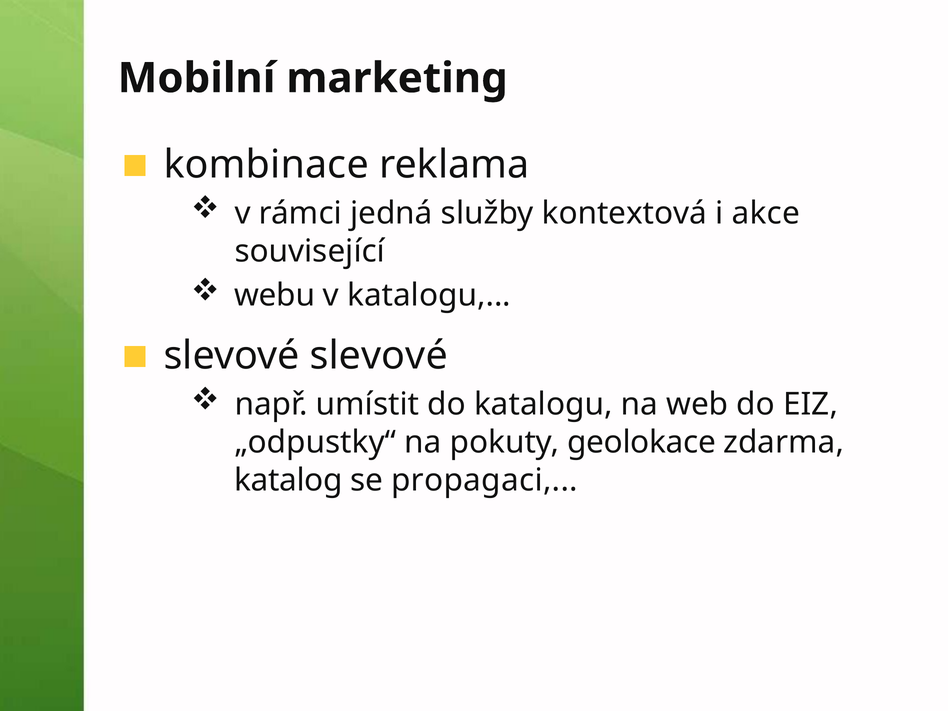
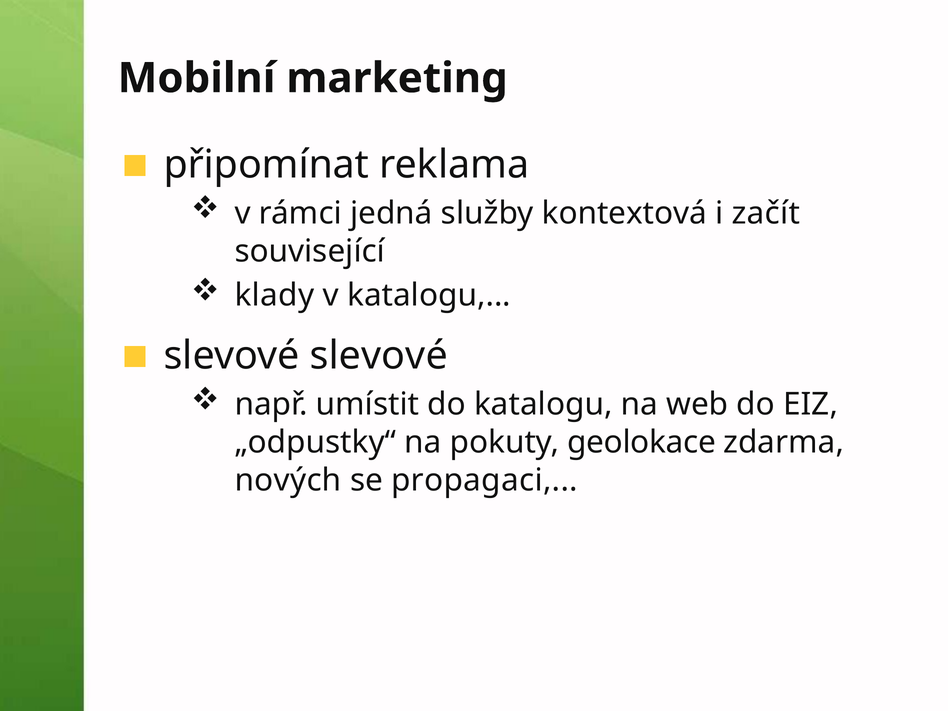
kombinace: kombinace -> připomínat (266, 165)
akce: akce -> začít (766, 213)
webu: webu -> klady (274, 295)
katalog: katalog -> nových (288, 480)
